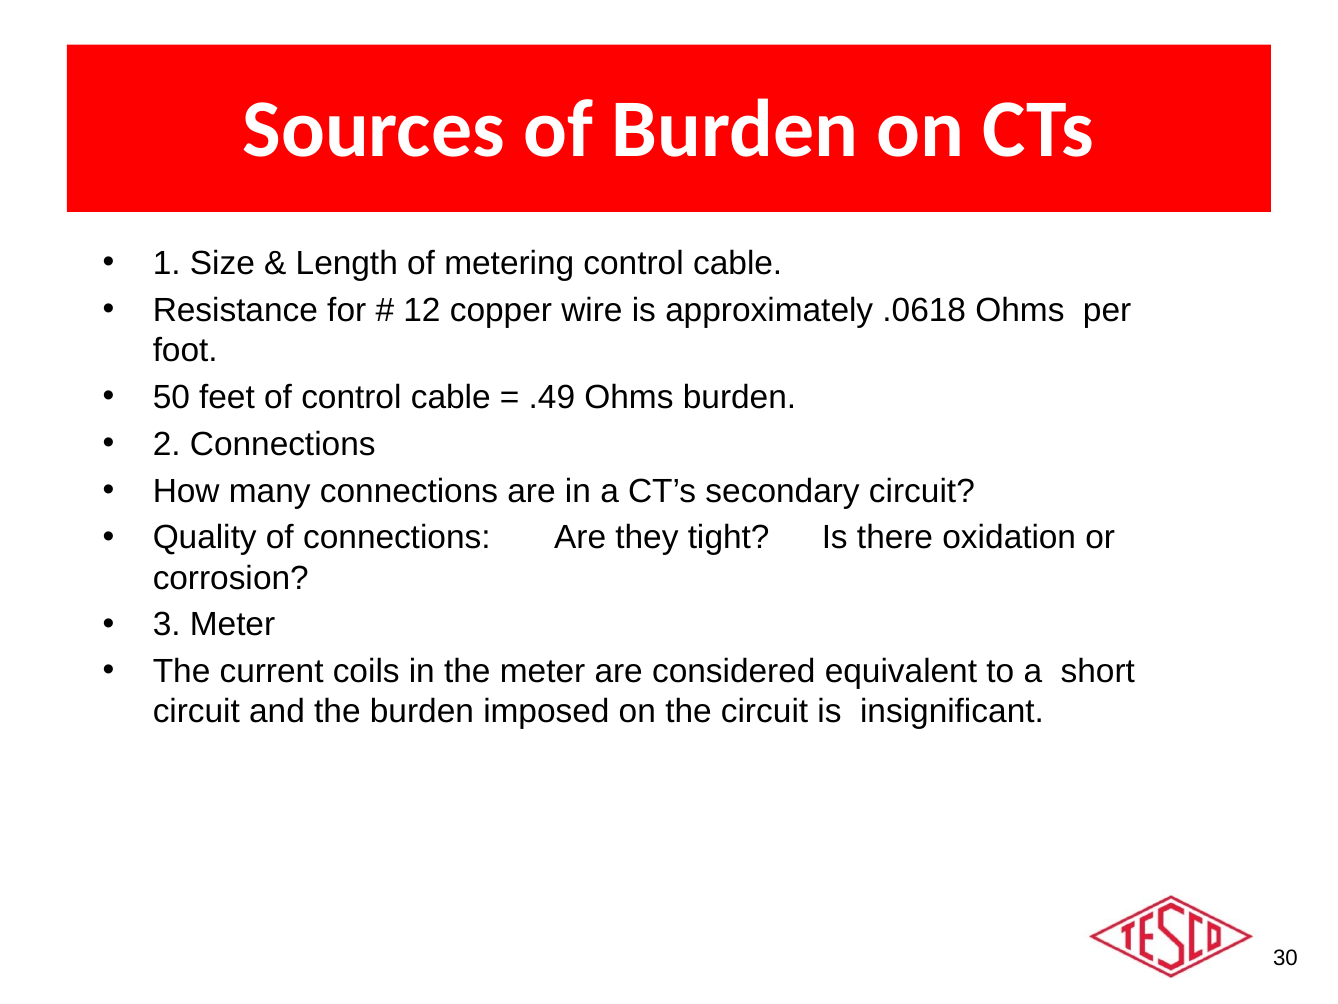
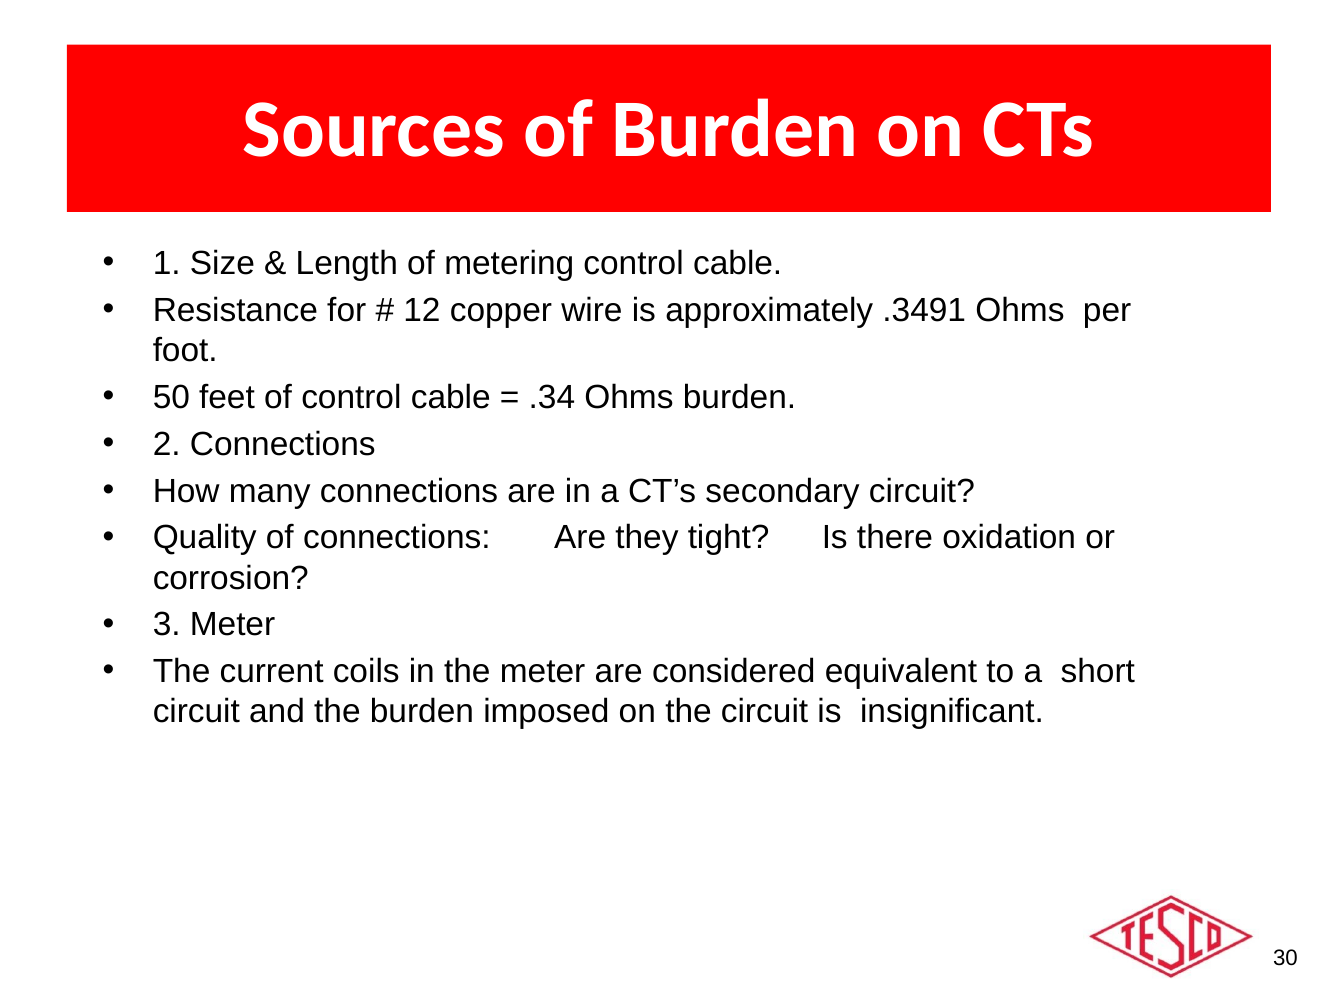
.0618: .0618 -> .3491 (924, 310)
.49: .49 -> .34 (552, 397)
